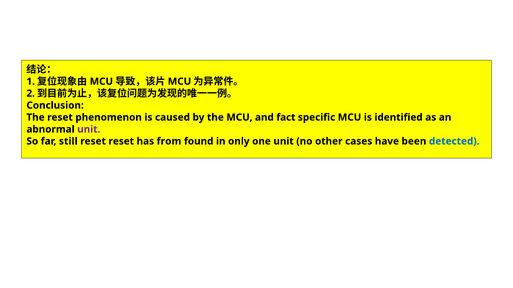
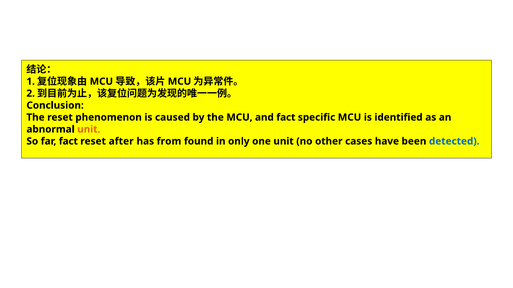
unit colour: purple -> orange (89, 130)
far still: still -> fact (68, 141)
reset reset: reset -> after (121, 141)
